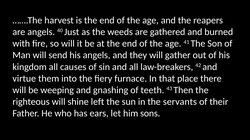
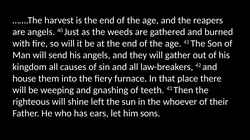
virtue: virtue -> house (24, 79)
servants: servants -> whoever (180, 102)
